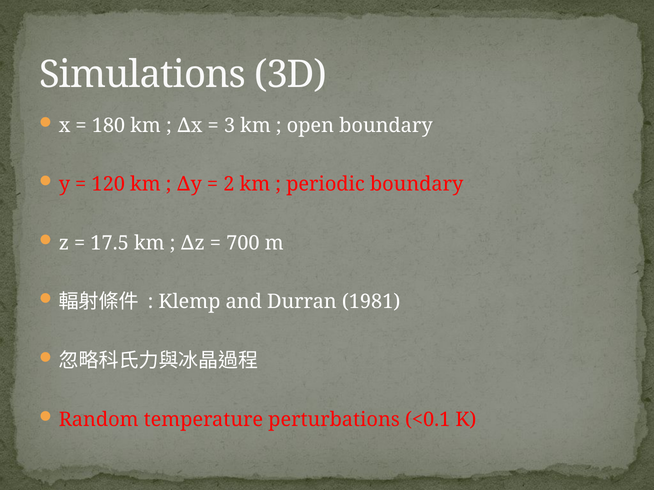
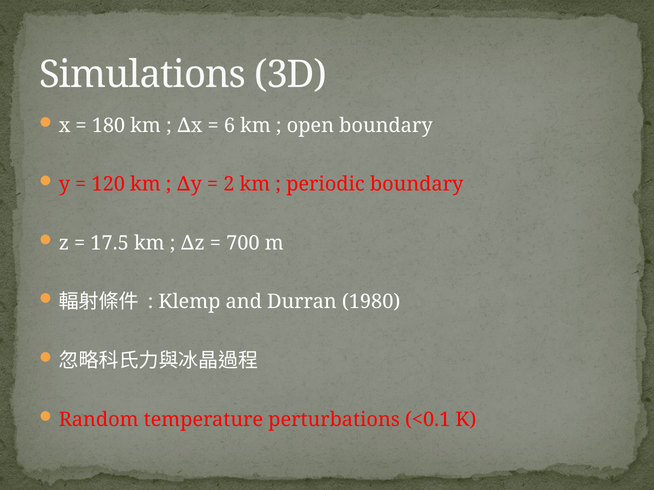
3: 3 -> 6 (229, 126)
1981: 1981 -> 1980 (371, 302)
